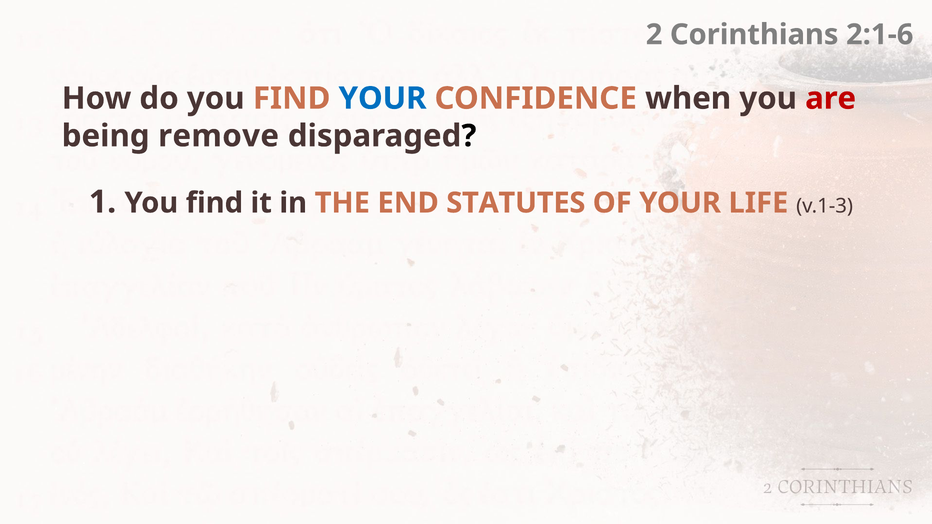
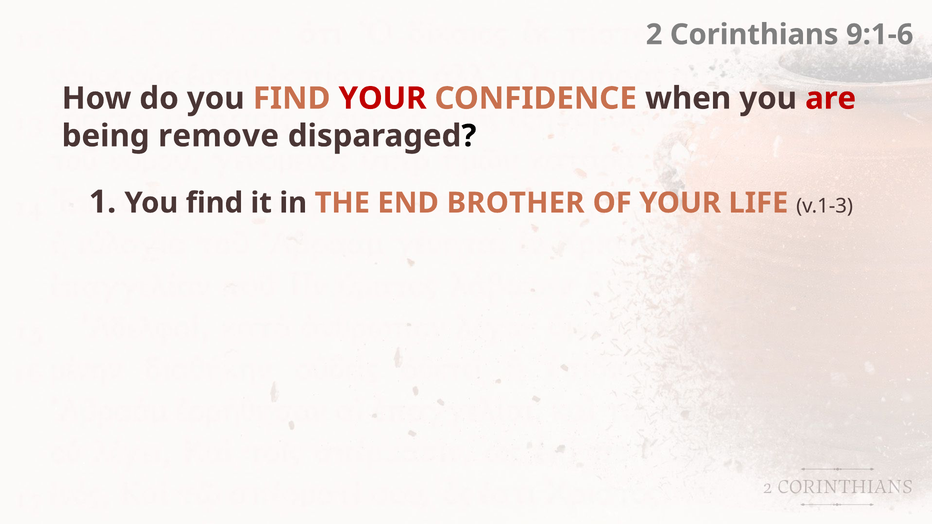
2:1-6: 2:1-6 -> 9:1-6 (880, 35)
YOUR colour: blue -> red (383, 98)
STATUTES: STATUTES -> BROTHER (516, 203)
